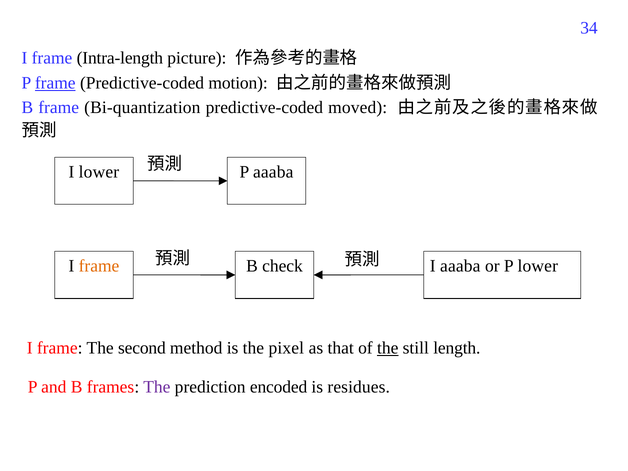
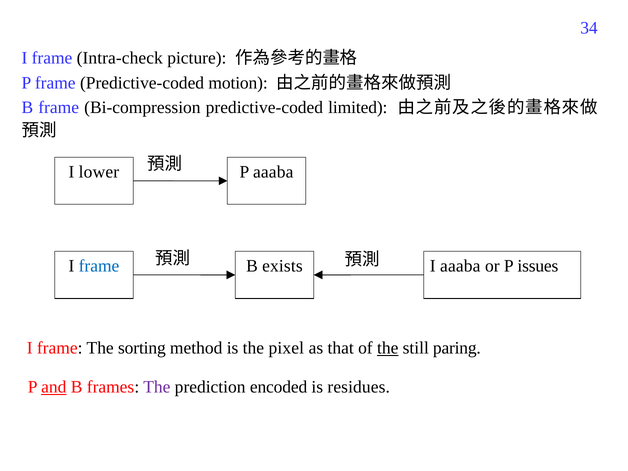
Intra-length: Intra-length -> Intra-check (120, 58)
frame underline: present -> none (55, 83)
Bi-quantization: Bi-quantization -> Bi-compression (142, 108)
moved: moved -> limited (358, 108)
frame colour: orange -> blue (99, 266)
check: check -> exists (282, 266)
P lower: lower -> issues (538, 266)
second: second -> sorting (142, 348)
length: length -> paring (457, 348)
and underline: none -> present (54, 387)
